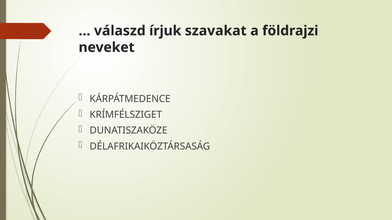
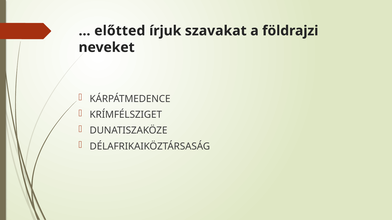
válaszd: válaszd -> előtted (120, 31)
